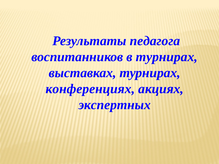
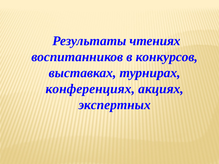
педагога: педагога -> чтениях (155, 41)
в турнирах: турнирах -> конкурсов (167, 57)
